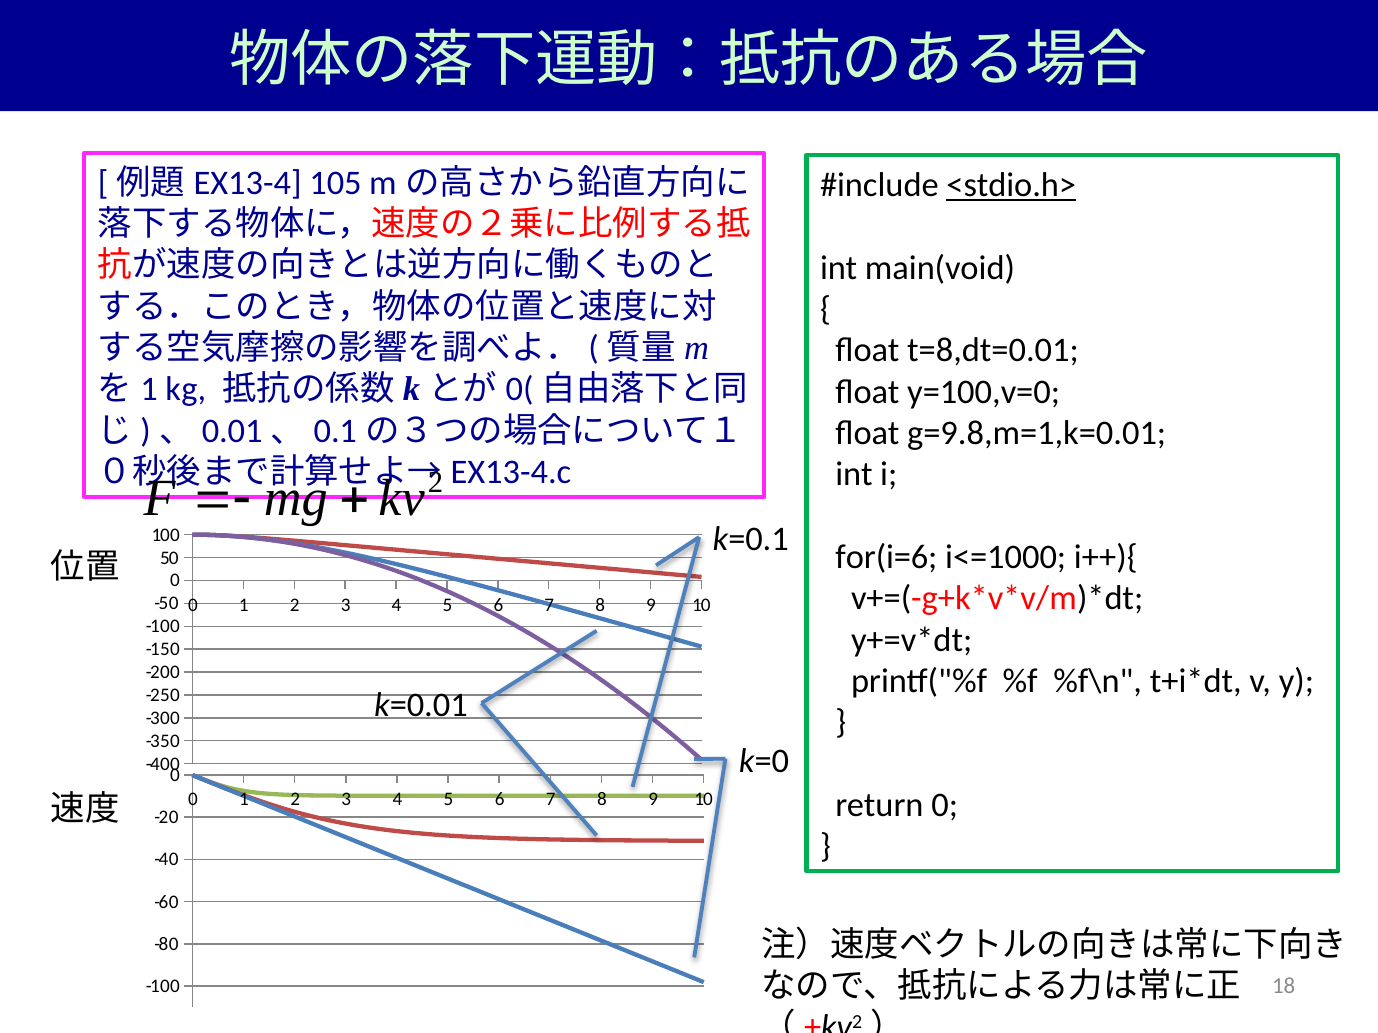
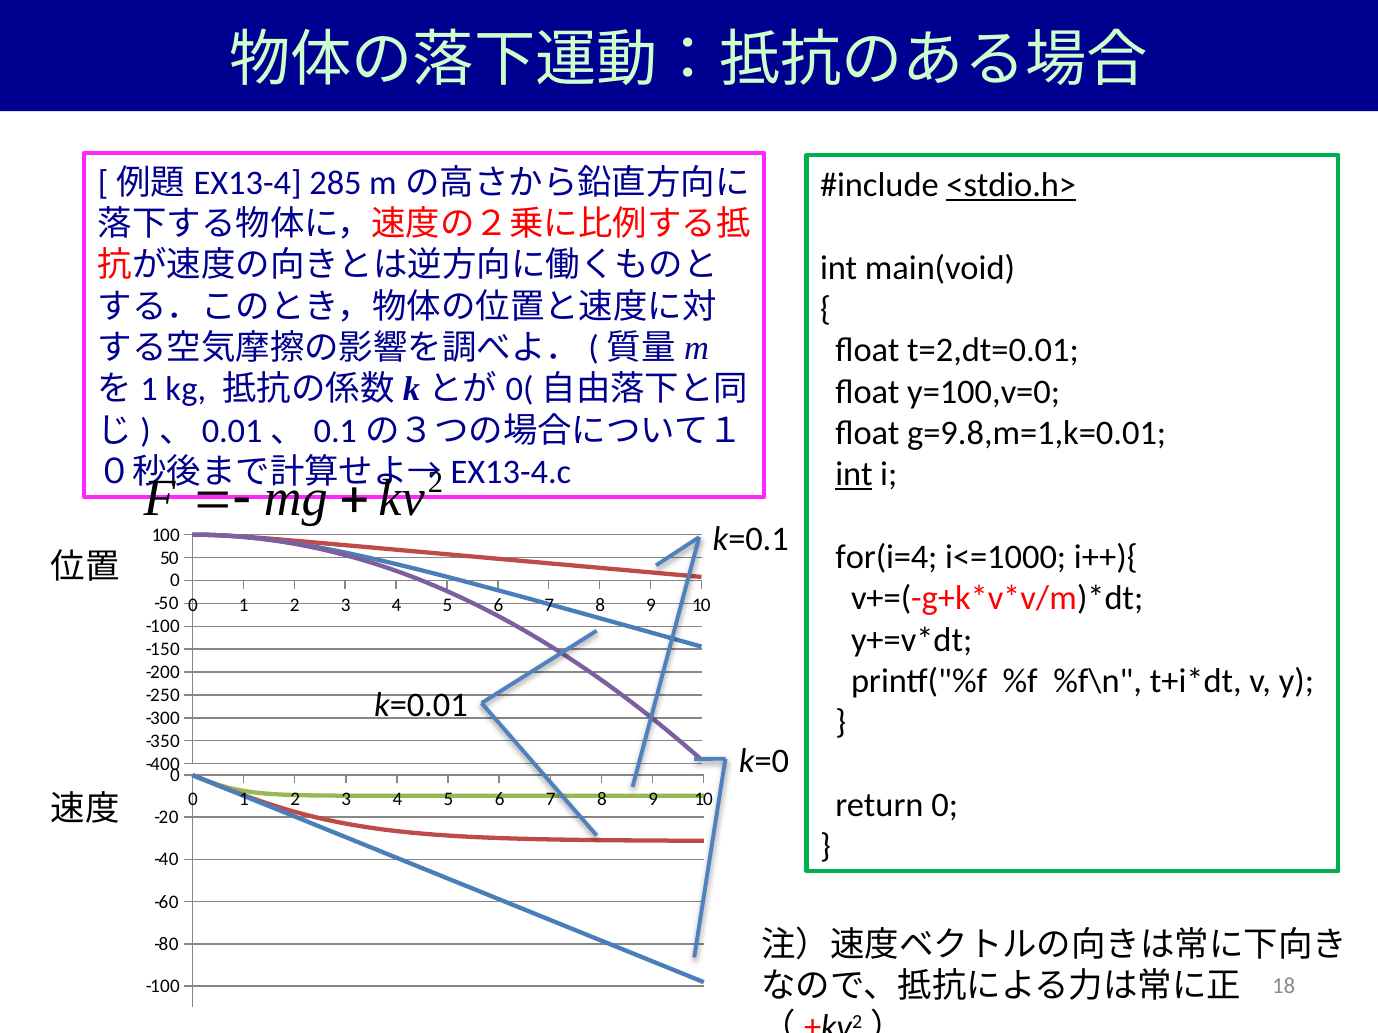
105: 105 -> 285 (335, 183)
t=8,dt=0.01: t=8,dt=0.01 -> t=2,dt=0.01 (993, 351)
int underline: none -> present (854, 475)
for(i=6: for(i=6 -> for(i=4 (886, 557)
